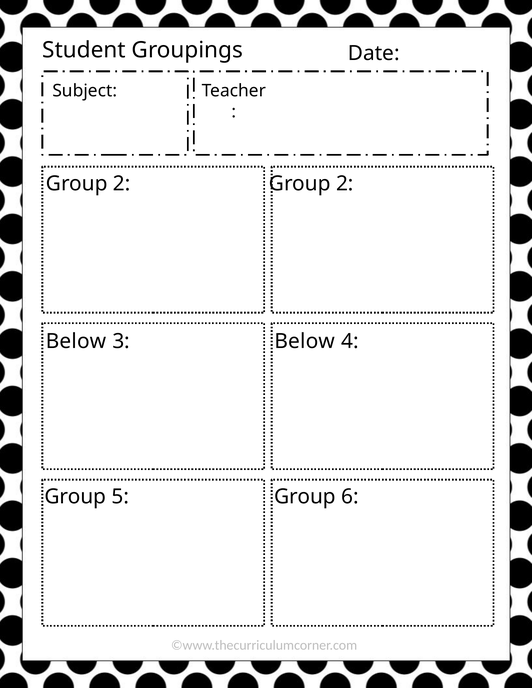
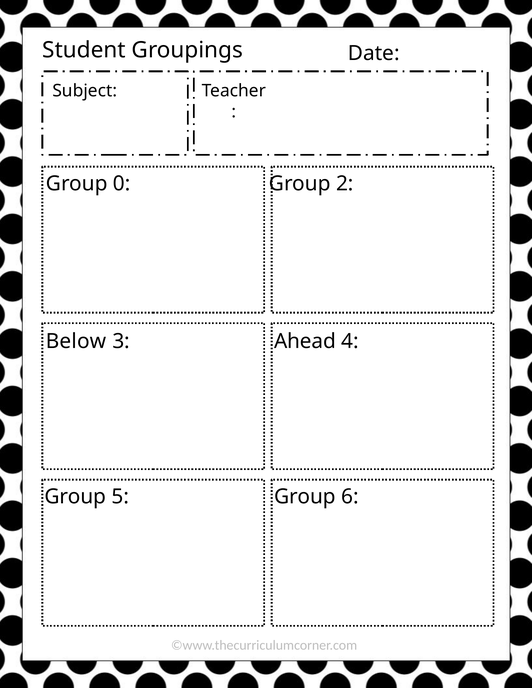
2: 2 -> 0 (122, 184)
3 Below: Below -> Ahead (305, 341)
